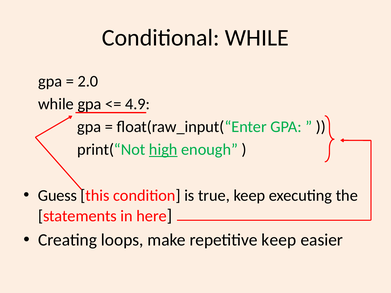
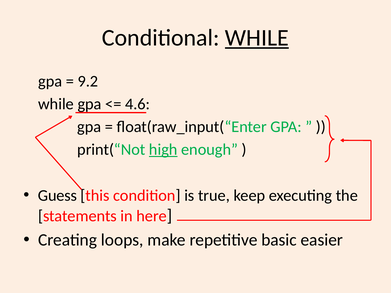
WHILE underline: none -> present (257, 38)
2.0: 2.0 -> 9.2 (88, 81)
4.9: 4.9 -> 4.6 (138, 104)
repetitive keep: keep -> basic (279, 240)
